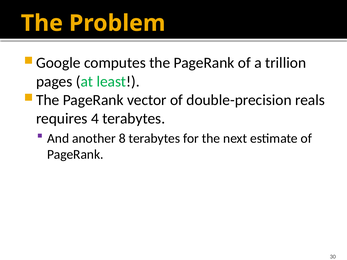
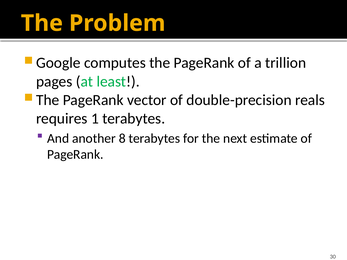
4: 4 -> 1 (95, 119)
